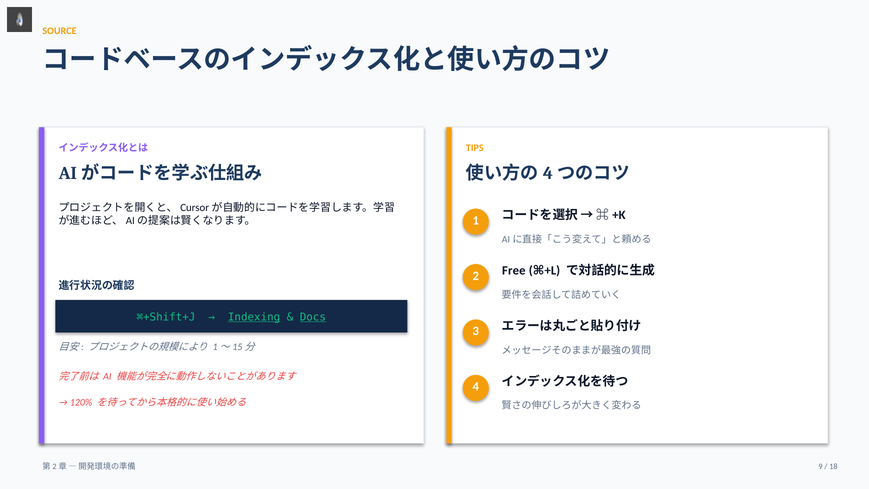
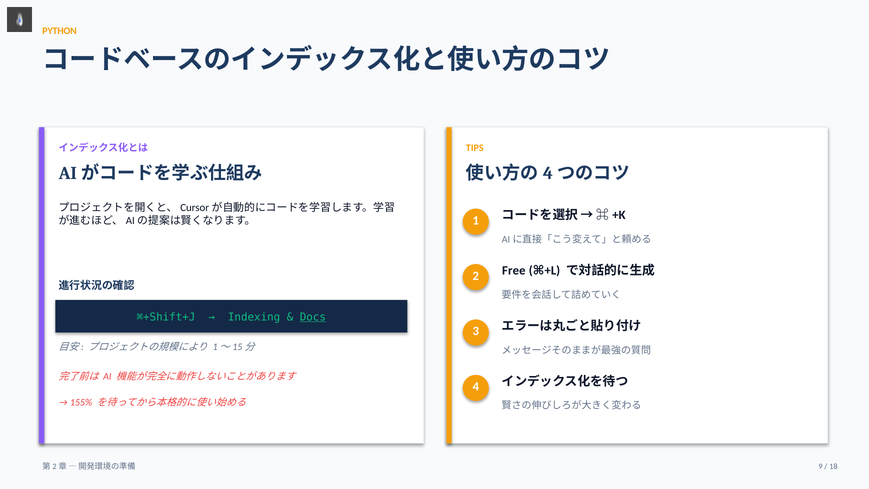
SOURCE: SOURCE -> PYTHON (60, 31)
Indexing underline: present -> none (254, 317)
120%: 120% -> 155% (81, 402)
